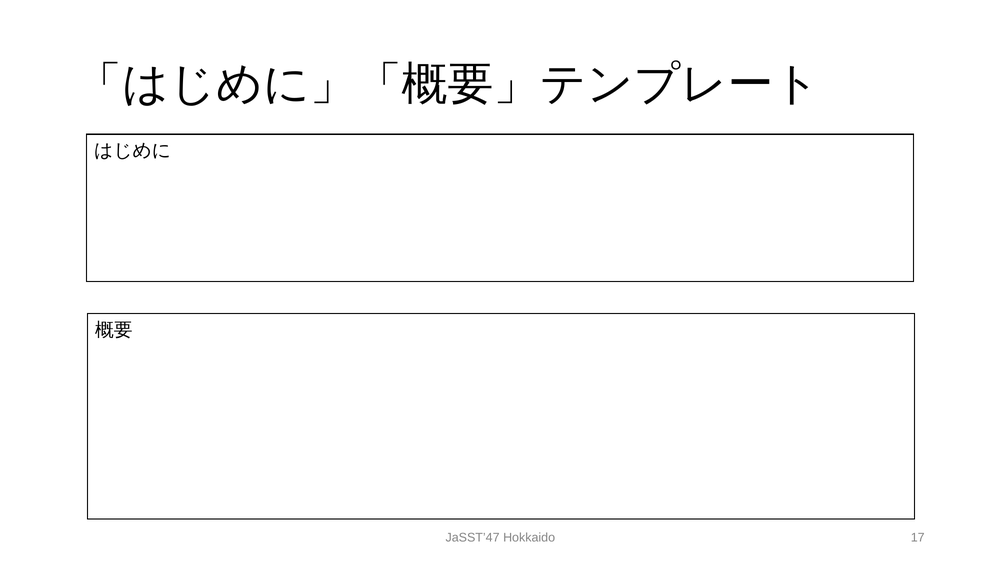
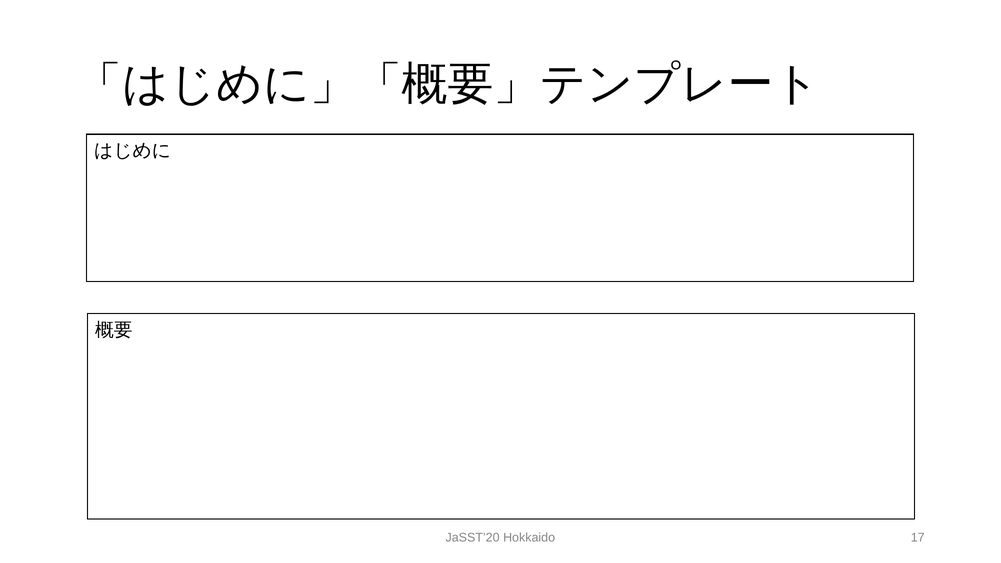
JaSST’47: JaSST’47 -> JaSST’20 (473, 538)
